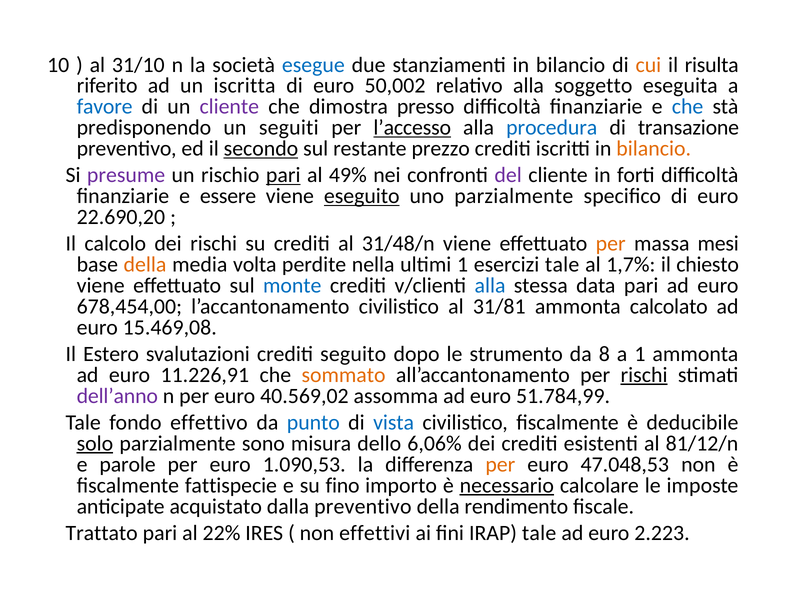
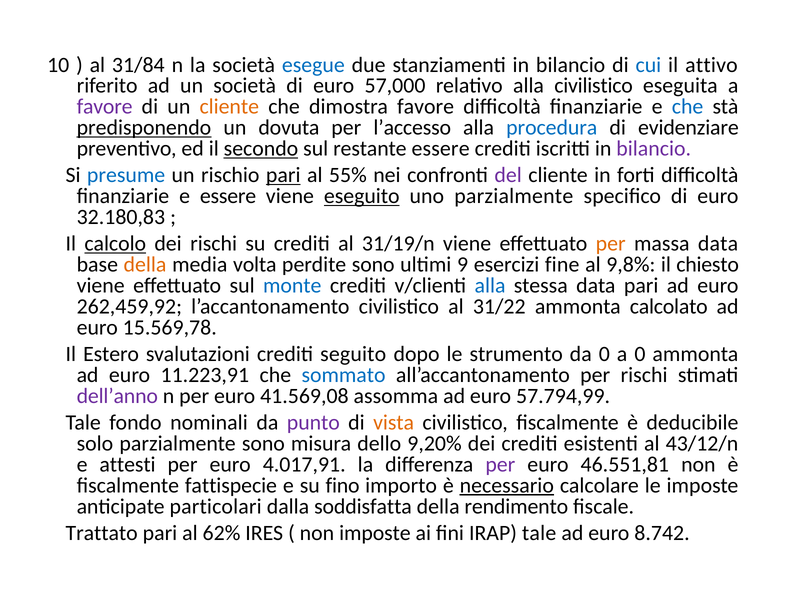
31/10: 31/10 -> 31/84 (138, 65)
cui colour: orange -> blue (648, 65)
risulta: risulta -> attivo (711, 65)
un iscritta: iscritta -> società (245, 86)
50,002: 50,002 -> 57,000 (395, 86)
alla soggetto: soggetto -> civilistico (594, 86)
favore colour: blue -> purple (105, 107)
cliente colour: purple -> orange (229, 107)
dimostra presso: presso -> favore (426, 107)
predisponendo underline: none -> present (144, 128)
seguiti: seguiti -> dovuta (289, 128)
l’accesso underline: present -> none (412, 128)
transazione: transazione -> evidenziare (688, 128)
restante prezzo: prezzo -> essere (441, 149)
bilancio colour: orange -> purple (654, 149)
presume colour: purple -> blue (126, 175)
49%: 49% -> 55% (348, 175)
22.690,20: 22.690,20 -> 32.180,83 (121, 217)
calcolo underline: none -> present (115, 244)
31/48/n: 31/48/n -> 31/19/n (398, 244)
massa mesi: mesi -> data (718, 244)
perdite nella: nella -> sono (373, 265)
ultimi 1: 1 -> 9 (463, 265)
esercizi tale: tale -> fine (562, 265)
1,7%: 1,7% -> 9,8% (631, 265)
678,454,00: 678,454,00 -> 262,459,92 (129, 307)
31/81: 31/81 -> 31/22 (499, 307)
15.469,08: 15.469,08 -> 15.569,78 (170, 328)
da 8: 8 -> 0 (604, 354)
a 1: 1 -> 0 (640, 354)
11.226,91: 11.226,91 -> 11.223,91 (205, 375)
sommato colour: orange -> blue (344, 375)
rischi underline: present -> none (644, 375)
40.569,02: 40.569,02 -> 41.569,08 (304, 396)
51.784,99: 51.784,99 -> 57.794,99 (563, 396)
effettivo: effettivo -> nominali (209, 423)
punto colour: blue -> purple (313, 423)
vista colour: blue -> orange (394, 423)
solo underline: present -> none (95, 444)
6,06%: 6,06% -> 9,20% (434, 444)
81/12/n: 81/12/n -> 43/12/n (702, 444)
parole: parole -> attesti (128, 465)
1.090,53: 1.090,53 -> 4.017,91 (304, 465)
per colour: orange -> purple (500, 465)
47.048,53: 47.048,53 -> 46.551,81 (625, 465)
acquistato: acquistato -> particolari (216, 507)
dalla preventivo: preventivo -> soddisfatta (363, 507)
22%: 22% -> 62% (221, 533)
non effettivi: effettivi -> imposte (375, 533)
2.223: 2.223 -> 8.742 (662, 533)
